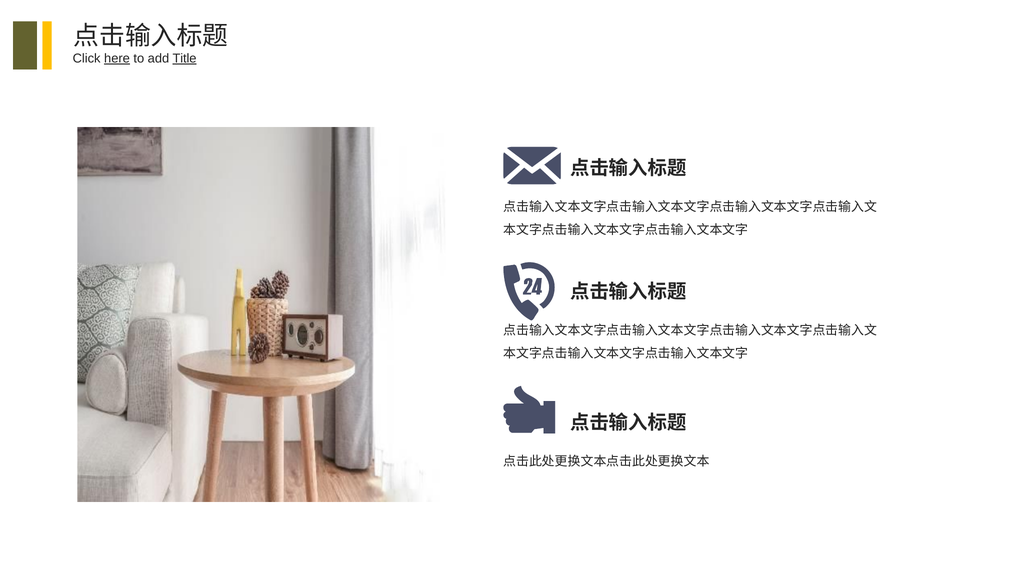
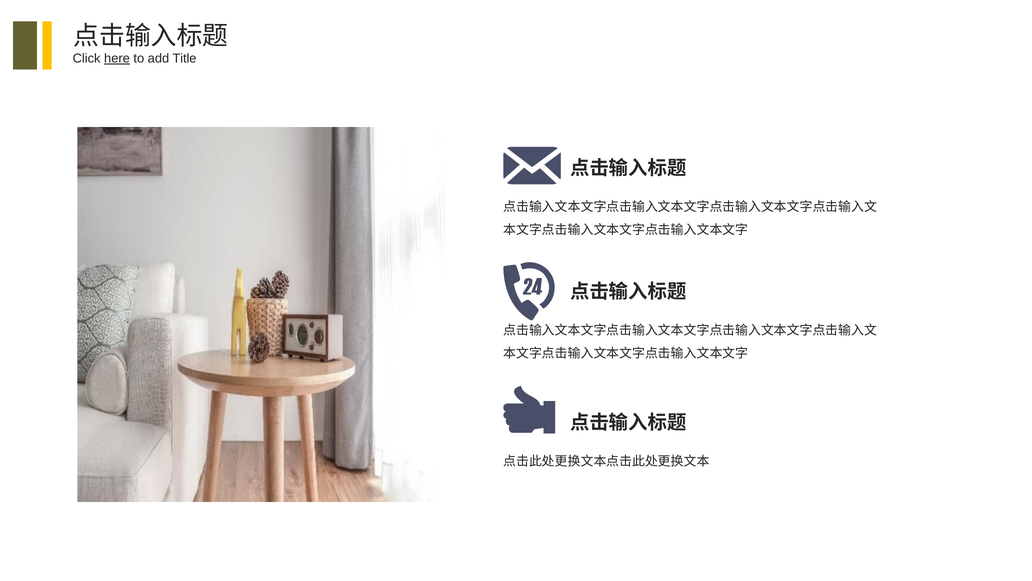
Title underline: present -> none (185, 58)
